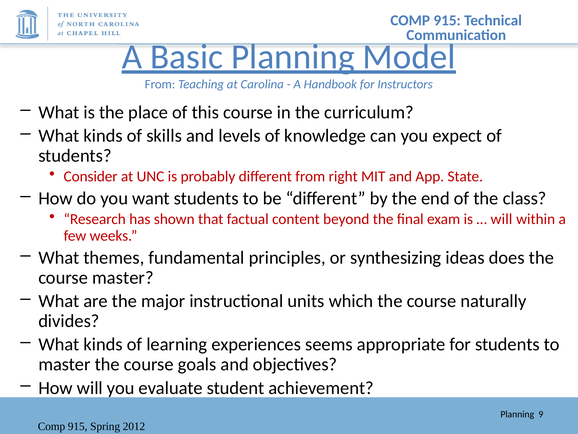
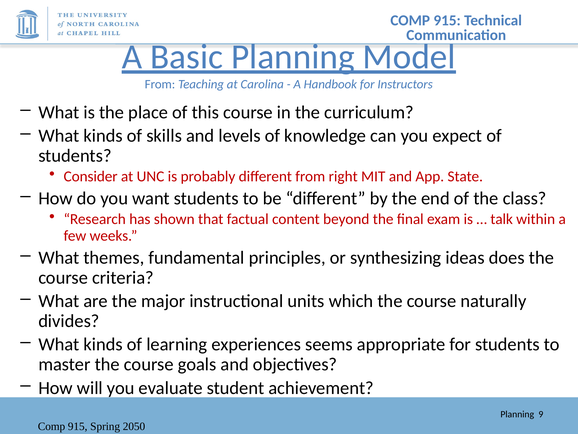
will: will -> talk (502, 219)
course master: master -> criteria (123, 277)
2012: 2012 -> 2050 (134, 426)
